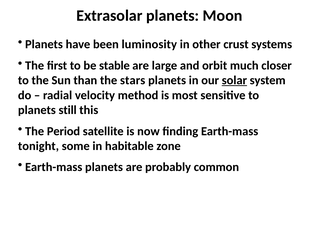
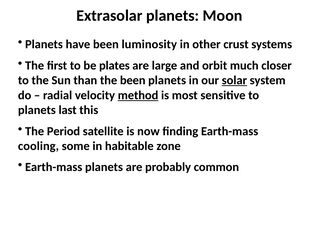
stable: stable -> plates (114, 66)
the stars: stars -> been (133, 80)
method underline: none -> present (138, 95)
still: still -> last (68, 110)
tonight: tonight -> cooling (38, 146)
